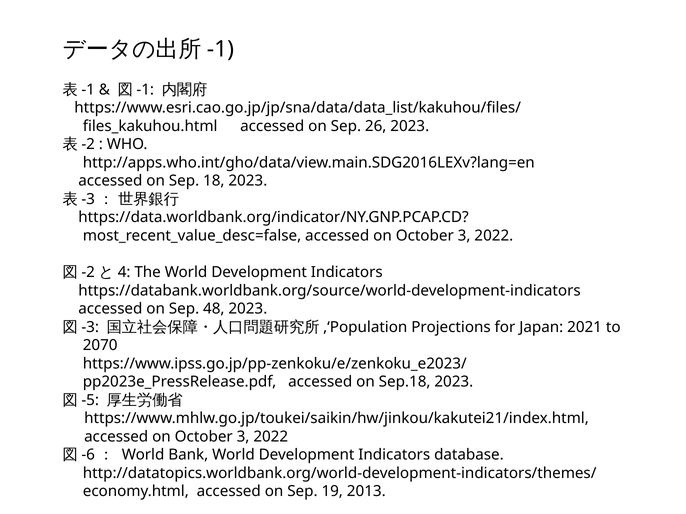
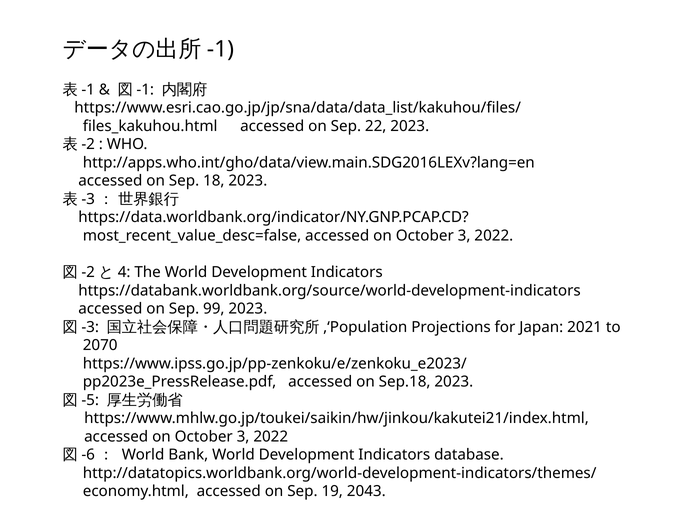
26: 26 -> 22 (376, 126)
48: 48 -> 99 (214, 309)
2013: 2013 -> 2043 (366, 492)
